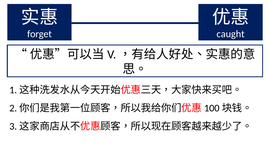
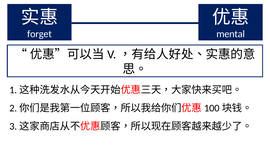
caught: caught -> mental (231, 34)
